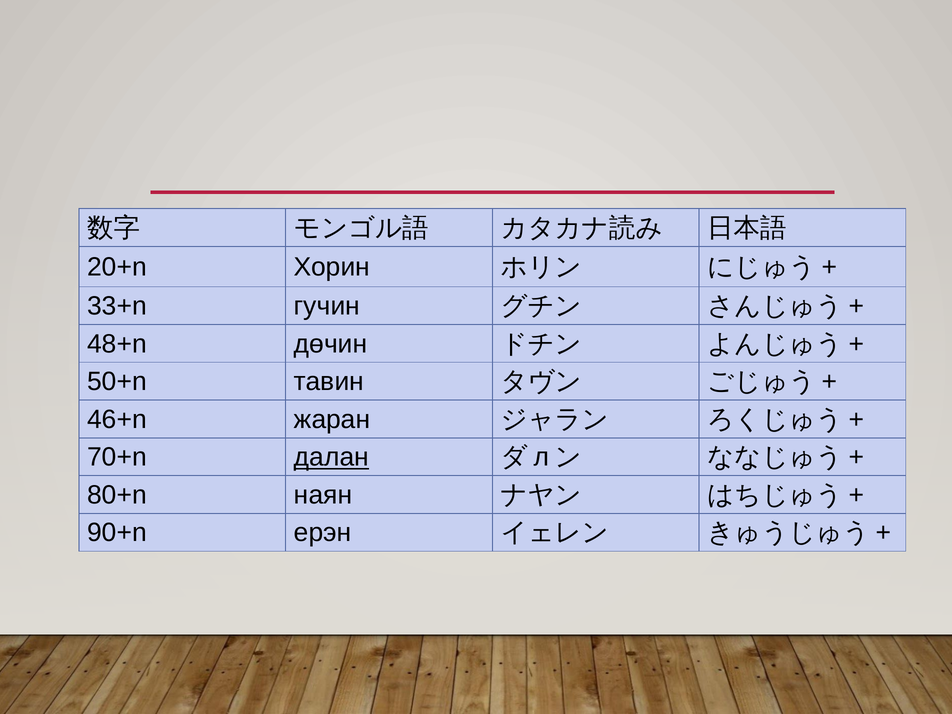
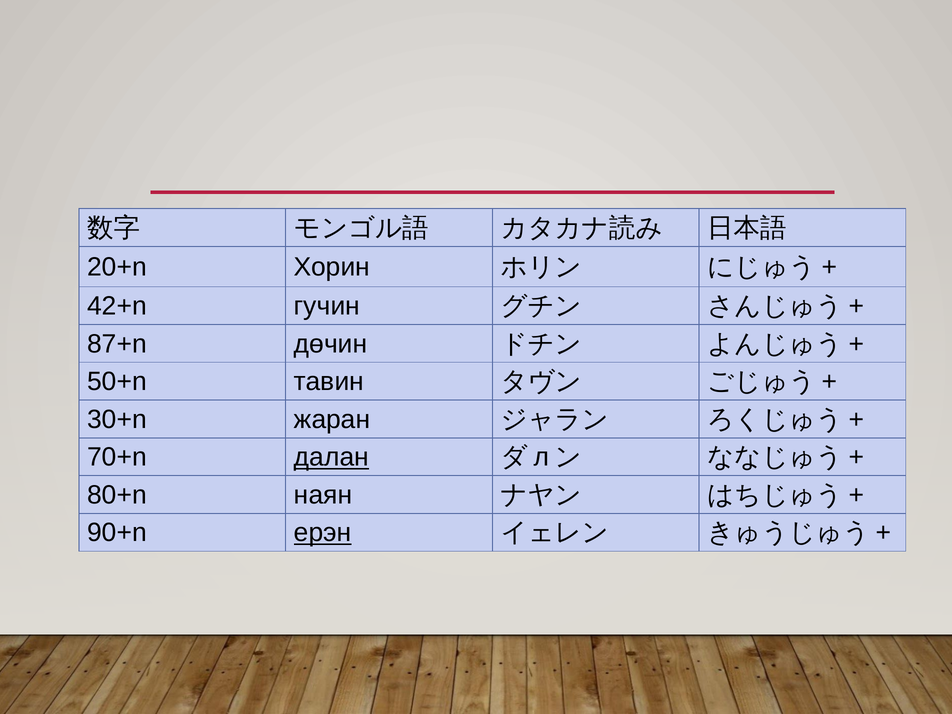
33+n: 33+n -> 42+n (117, 306)
48+n: 48+n -> 87+n (117, 344)
46+n: 46+n -> 30+n (117, 419)
ерэн underline: none -> present (323, 533)
